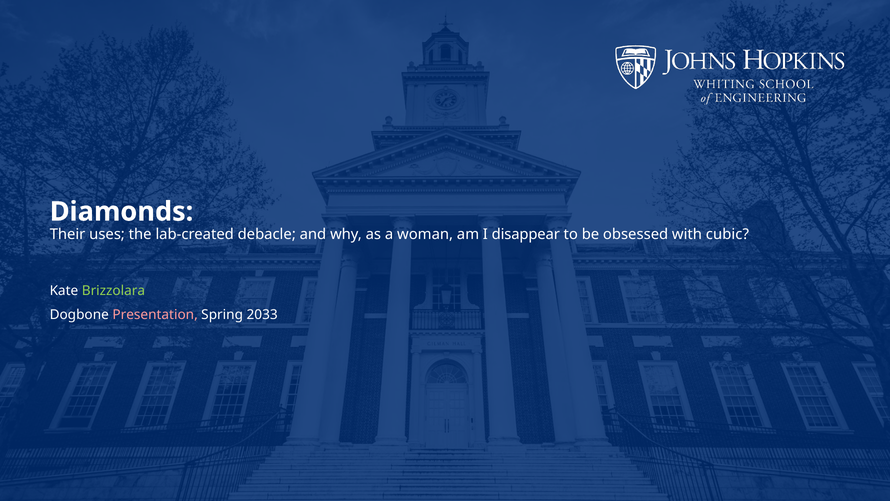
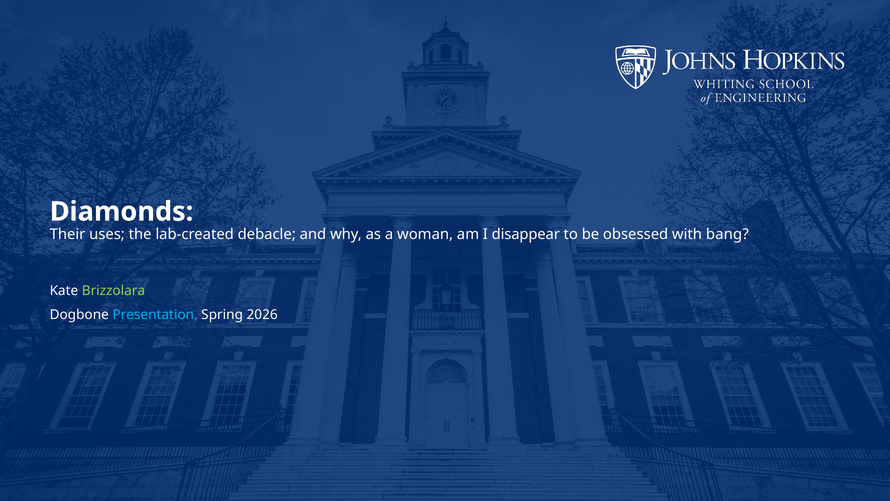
cubic: cubic -> bang (727, 234)
Presentation colour: pink -> light blue (155, 315)
2033: 2033 -> 2026 (262, 315)
